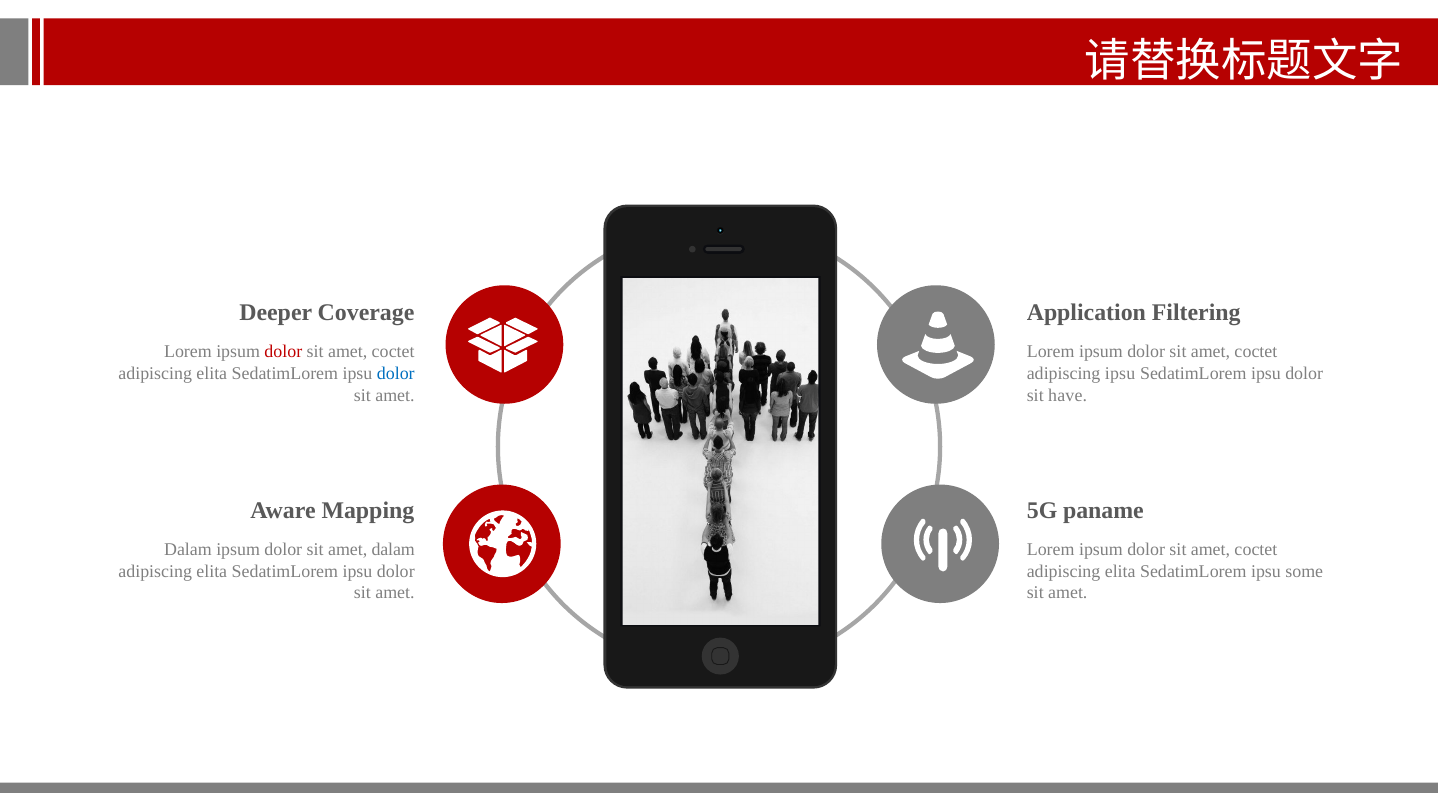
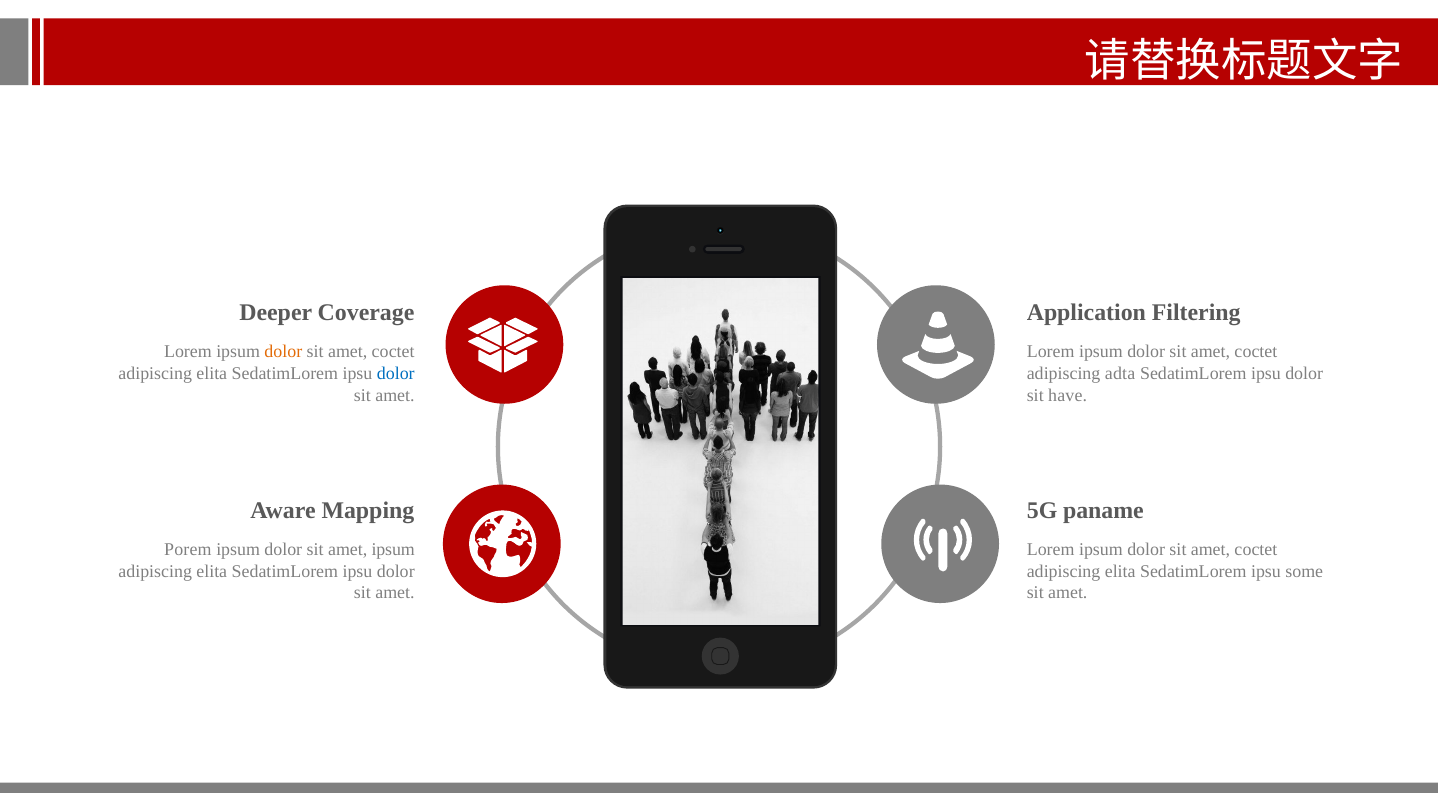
dolor colour: red -> orange (283, 352)
adipiscing ipsu: ipsu -> adta (1120, 374)
Dalam: Dalam -> Porem (188, 550)
amet dalam: dalam -> ipsum (393, 550)
